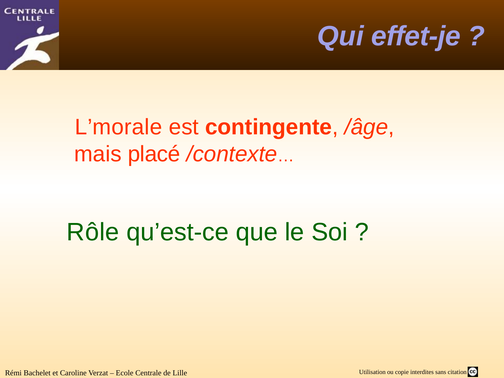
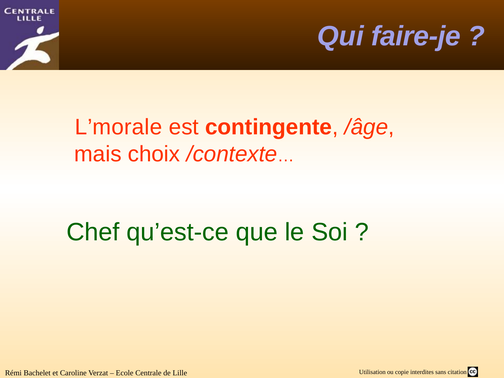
effet-je: effet-je -> faire-je (416, 36)
placé: placé -> choix (154, 154)
Rôle: Rôle -> Chef (93, 232)
